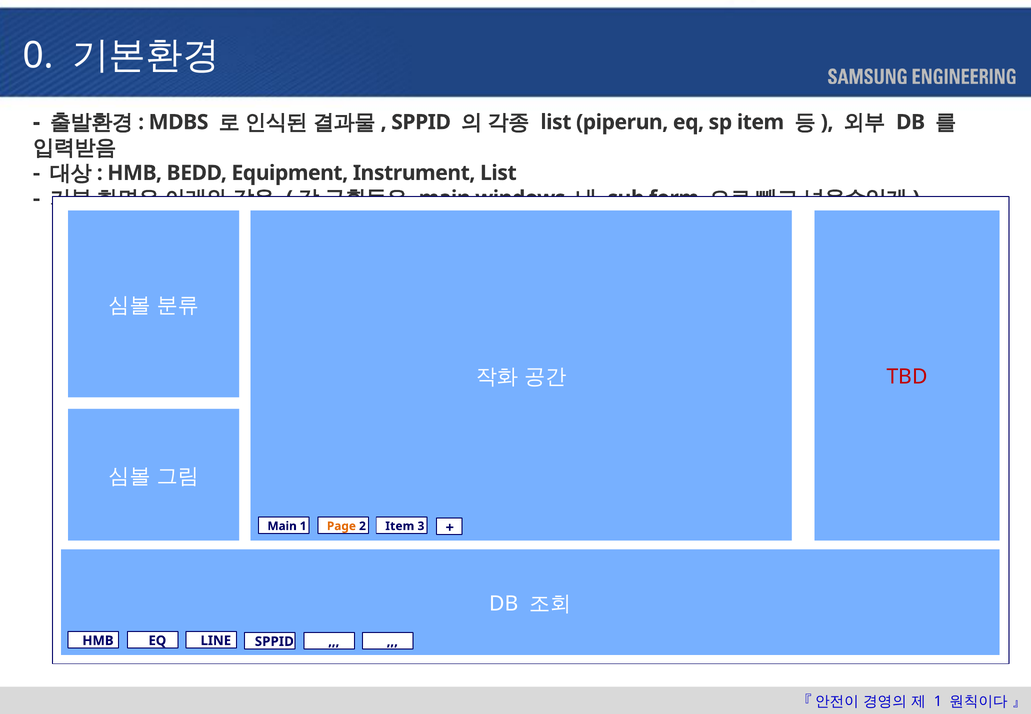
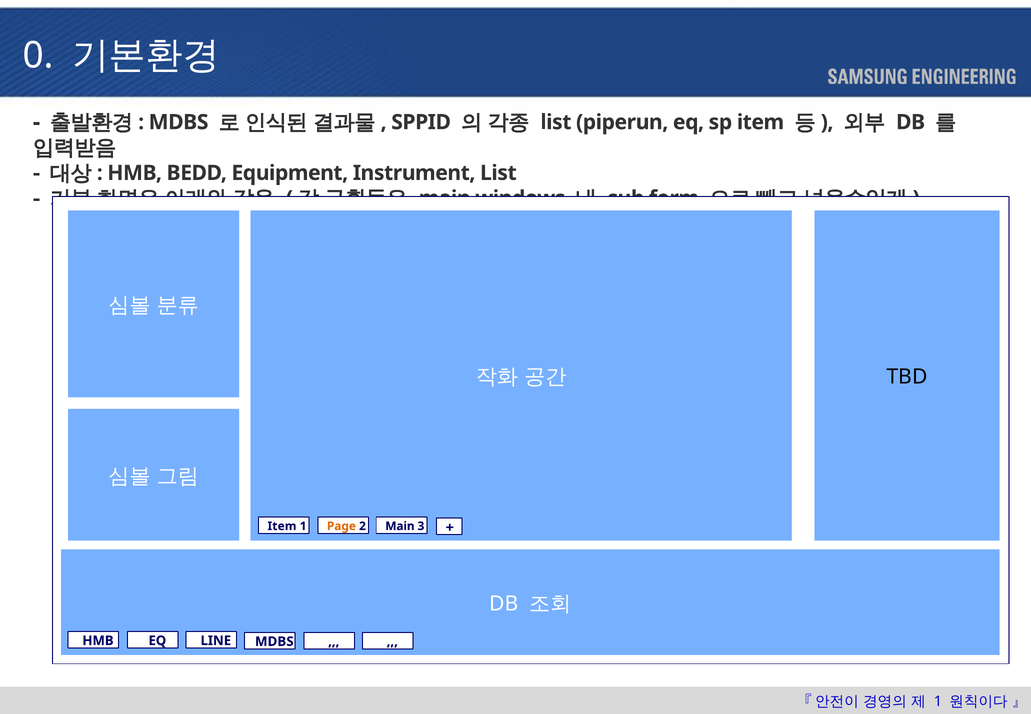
TBD colour: red -> black (907, 377)
Main: Main -> Item (282, 526)
2 Item: Item -> Main (400, 526)
LINE SPPID: SPPID -> MDBS (274, 641)
